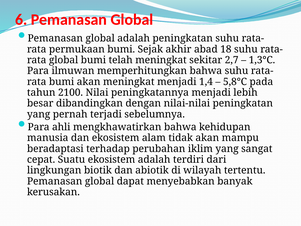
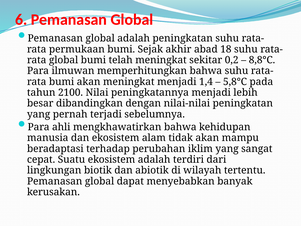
2,7: 2,7 -> 0,2 (232, 60)
1,3°C: 1,3°C -> 8,8°C (262, 60)
